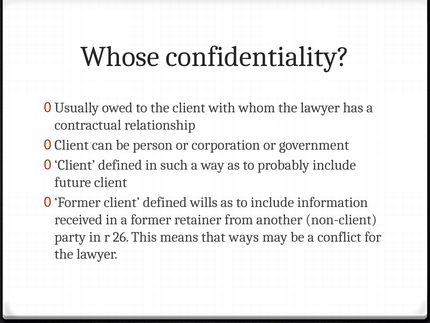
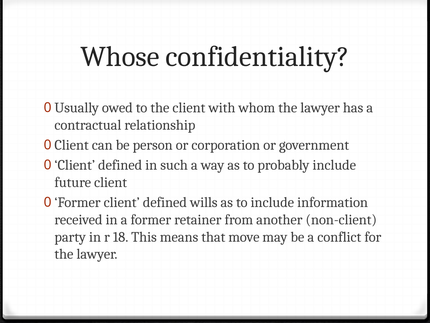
26: 26 -> 18 (121, 237)
ways: ways -> move (244, 237)
